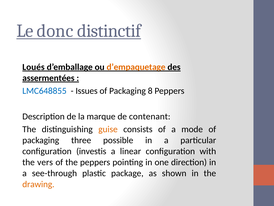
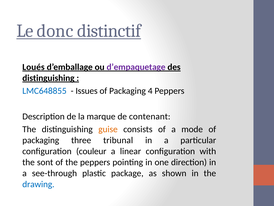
d’empaquetage colour: orange -> purple (136, 67)
assermentées: assermentées -> distinguishing (48, 78)
8: 8 -> 4 (150, 91)
possible: possible -> tribunal (118, 140)
investis: investis -> couleur (91, 151)
vers: vers -> sont (45, 162)
drawing colour: orange -> blue (38, 184)
